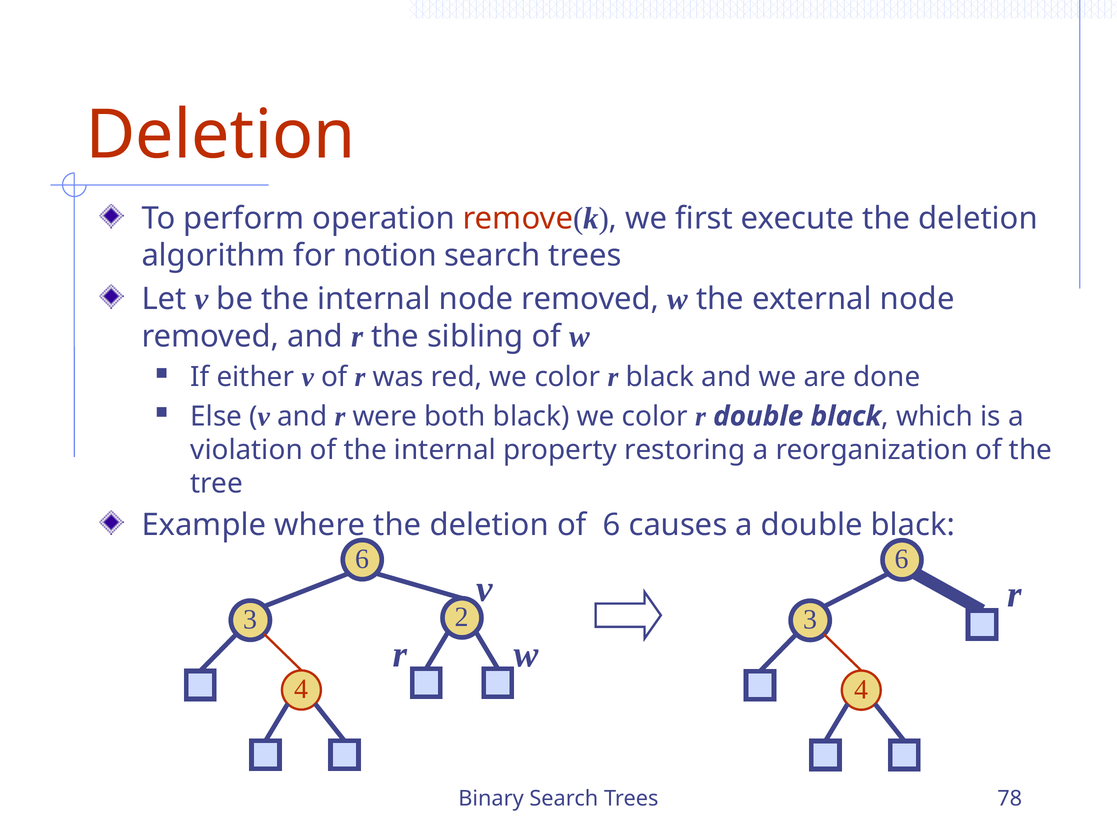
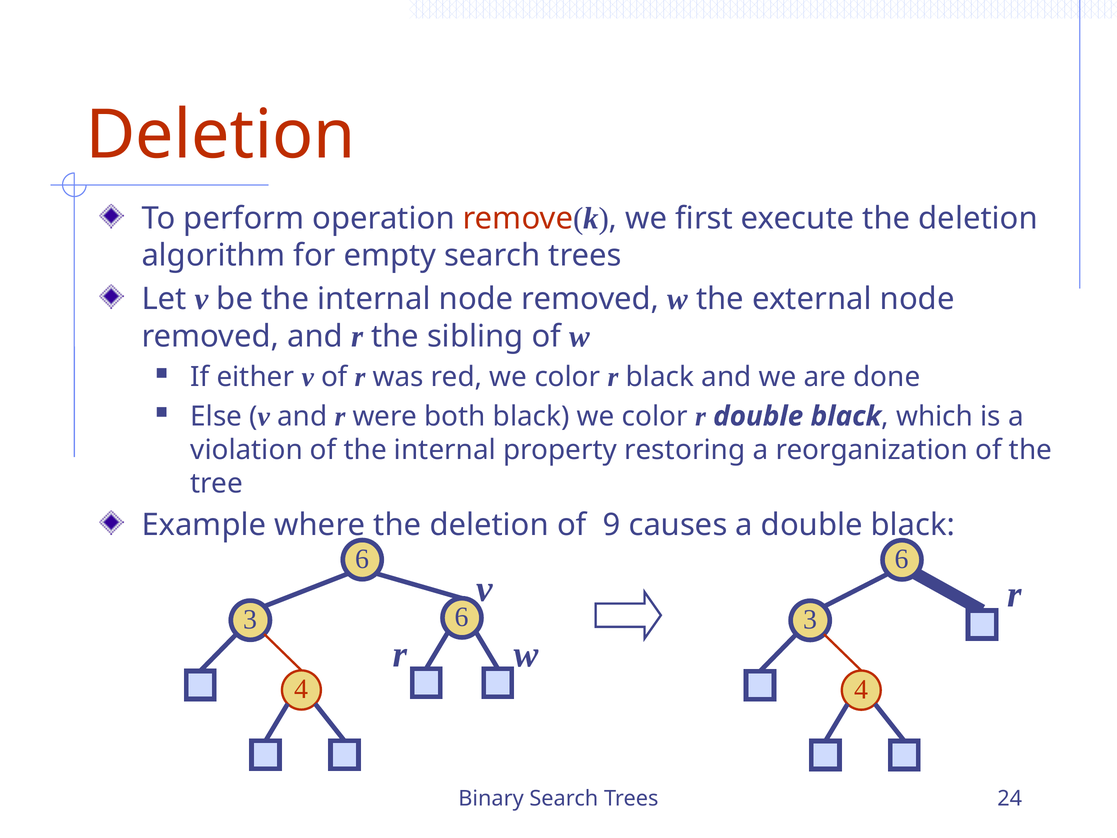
notion: notion -> empty (390, 256)
of 6: 6 -> 9 (612, 525)
3 2: 2 -> 6 (462, 617)
78: 78 -> 24 (1010, 798)
